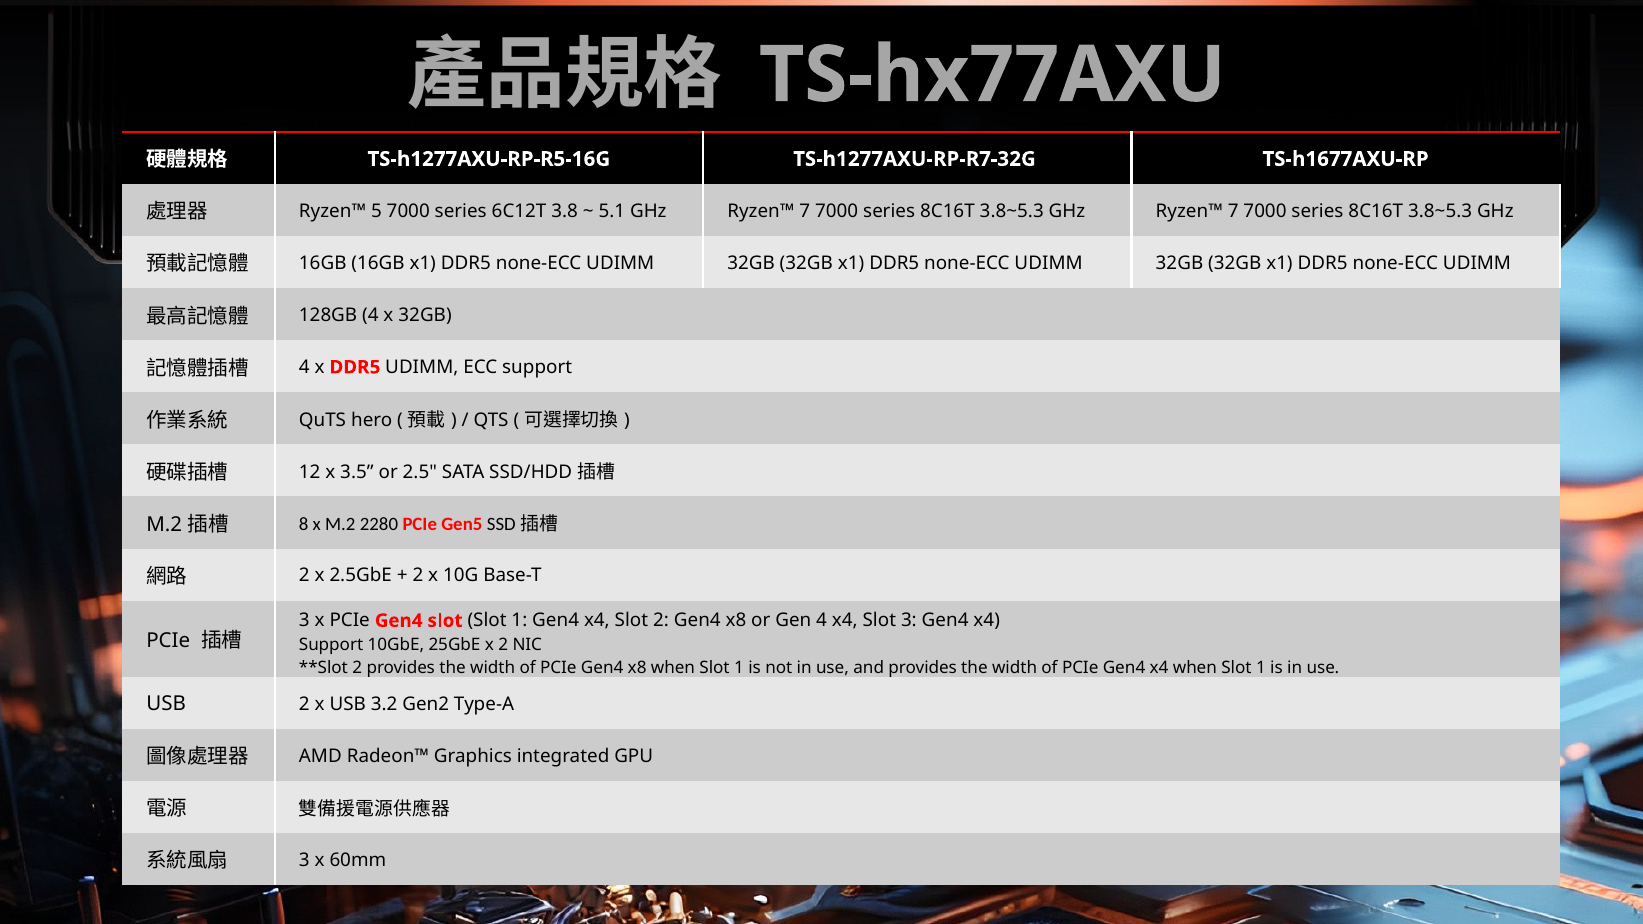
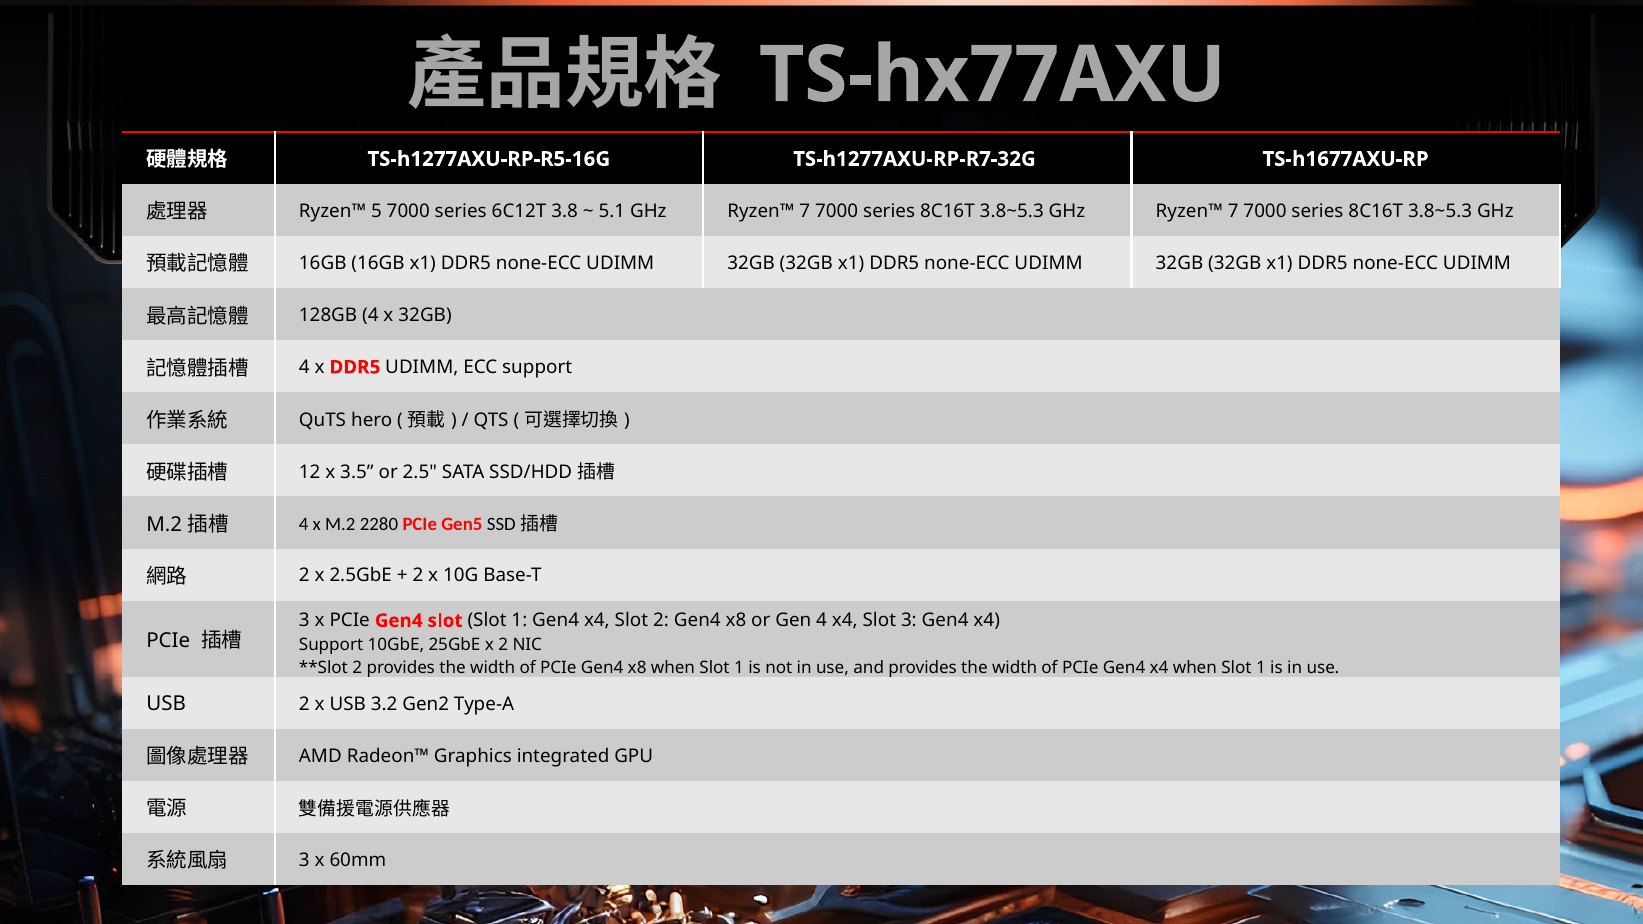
8: 8 -> 4 (304, 525)
